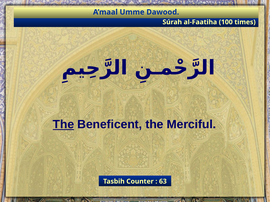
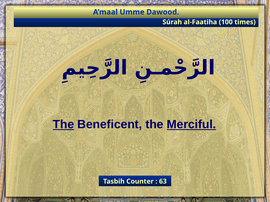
Merciful underline: none -> present (191, 125)
